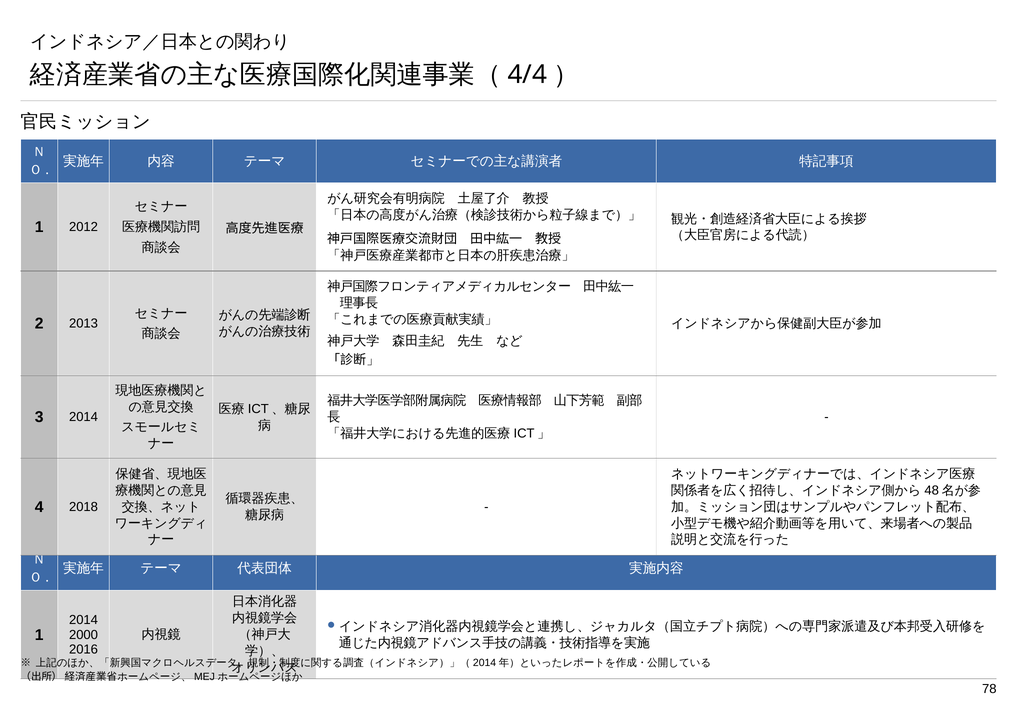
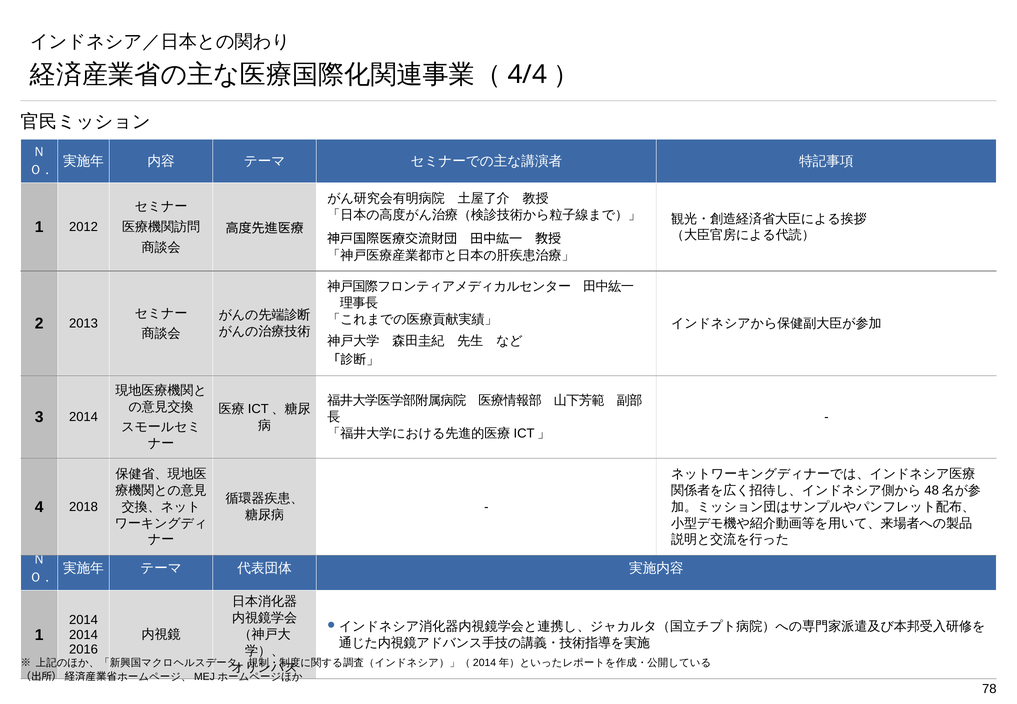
2000: 2000 -> 2014 (83, 635)
